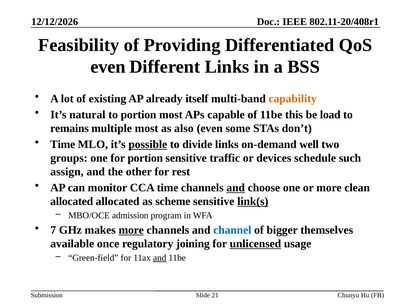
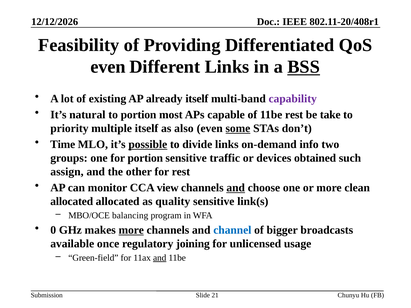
BSS underline: none -> present (304, 67)
capability colour: orange -> purple (293, 99)
11be this: this -> rest (294, 115)
load: load -> take (330, 115)
remains: remains -> priority (69, 128)
multiple most: most -> itself (147, 128)
some underline: none -> present (238, 128)
well: well -> info (309, 144)
schedule: schedule -> obtained (315, 158)
CCA time: time -> view (168, 188)
scheme: scheme -> quality (173, 202)
link(s underline: present -> none (253, 202)
admission: admission -> balancing (130, 216)
7: 7 -> 0 (53, 230)
themselves: themselves -> broadcasts (327, 230)
unlicensed underline: present -> none (255, 244)
